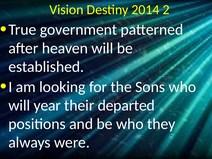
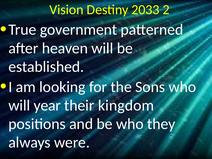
2014: 2014 -> 2033 (145, 10)
departed: departed -> kingdom (126, 105)
